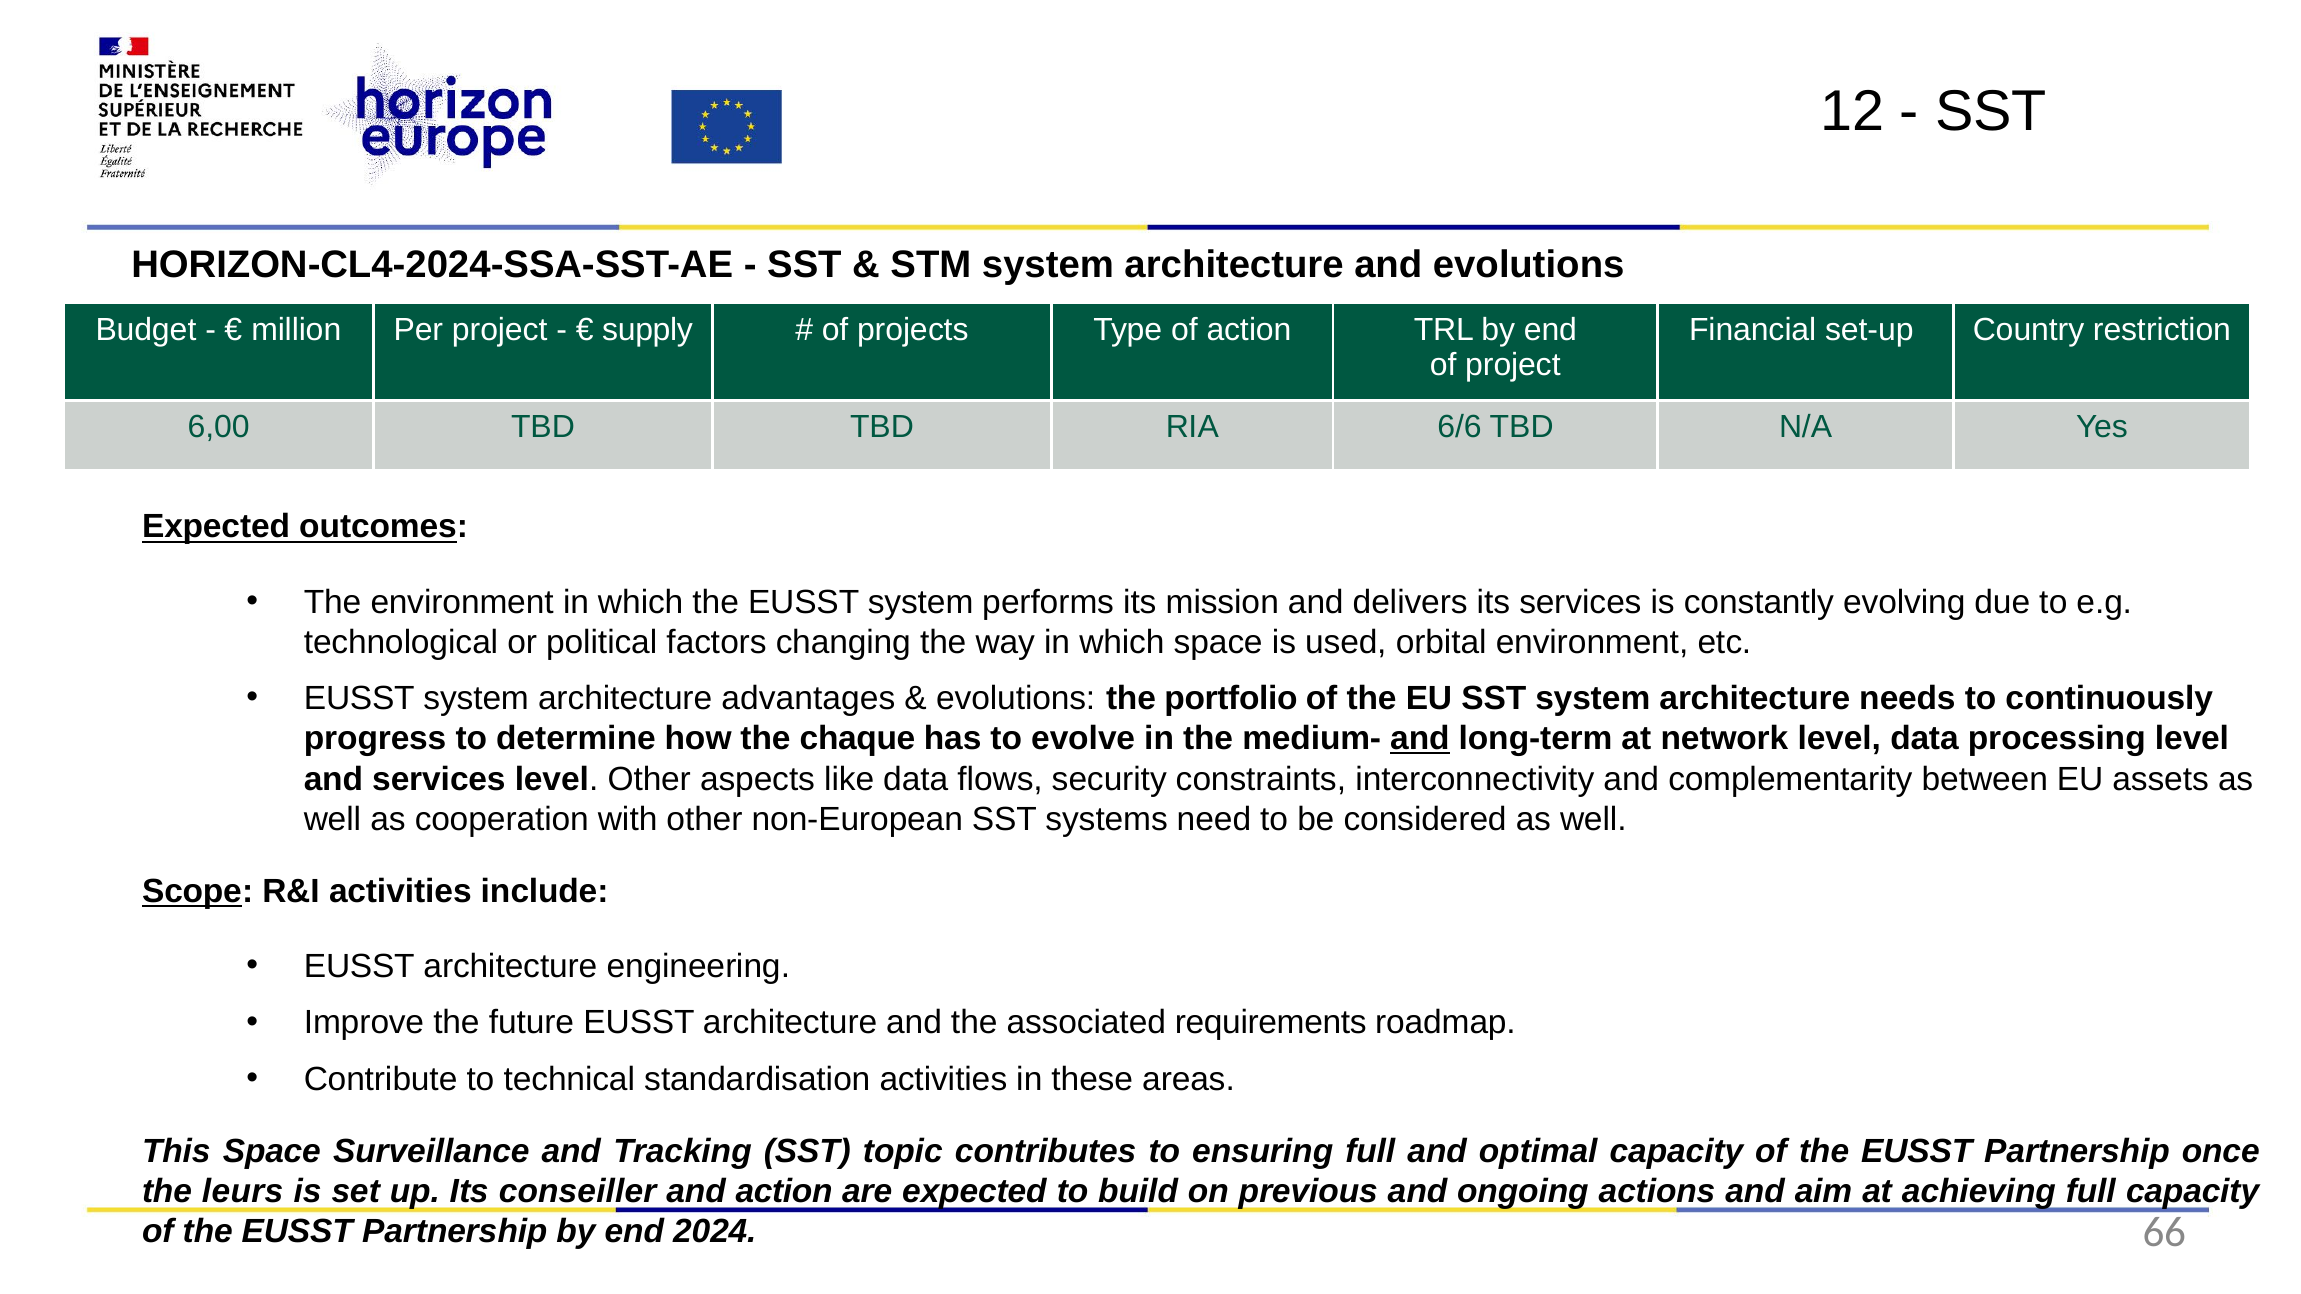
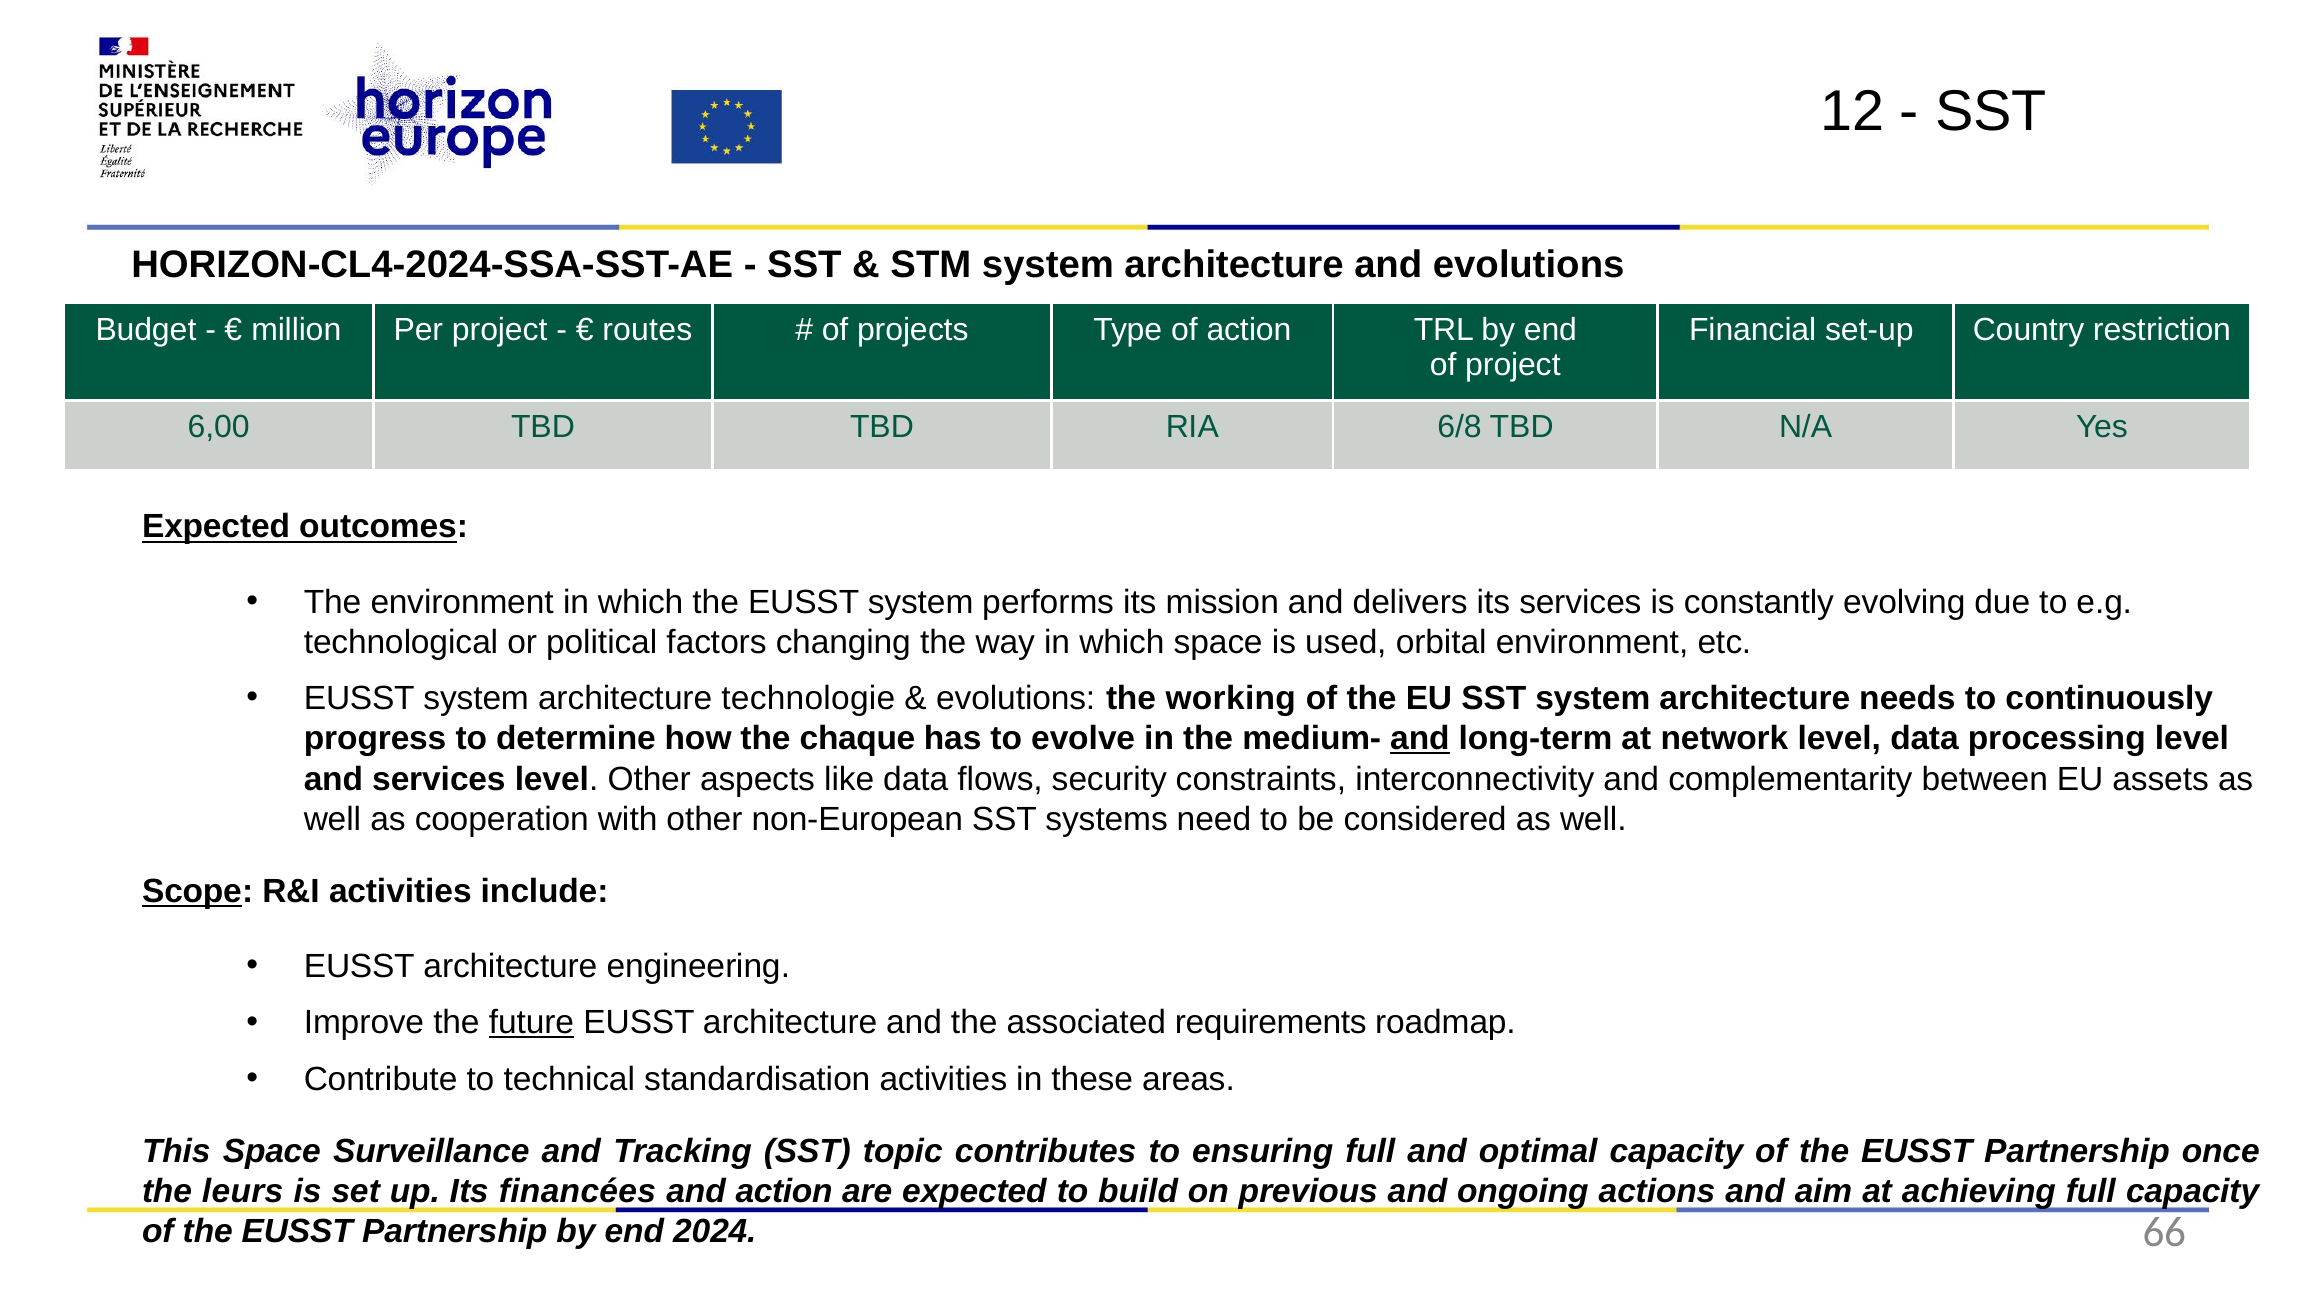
supply: supply -> routes (647, 330)
6/6: 6/6 -> 6/8 (1460, 427)
advantages: advantages -> technologie (808, 699)
portfolio: portfolio -> working (1231, 699)
future underline: none -> present (531, 1023)
conseiller: conseiller -> financées (577, 1192)
